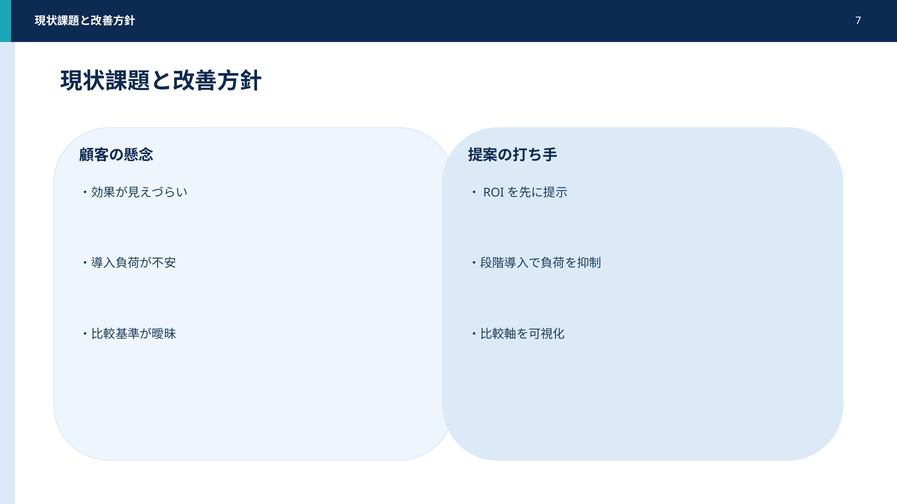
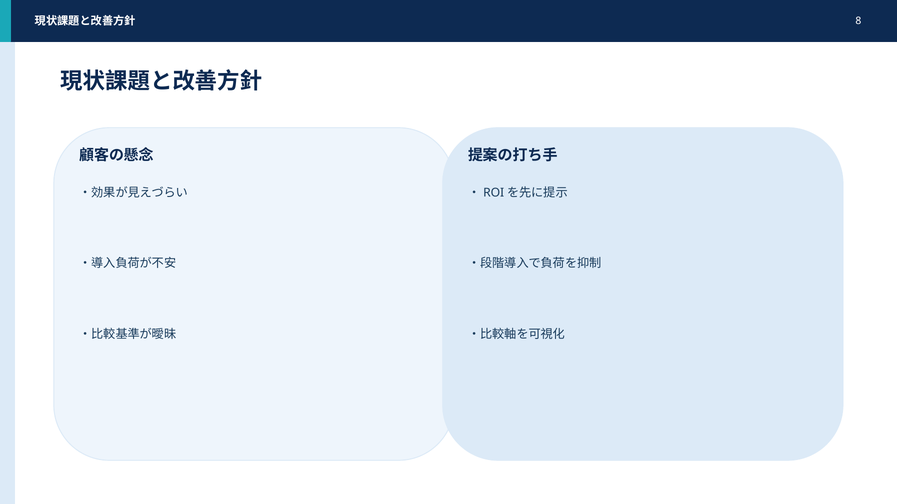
7: 7 -> 8 (858, 21)
